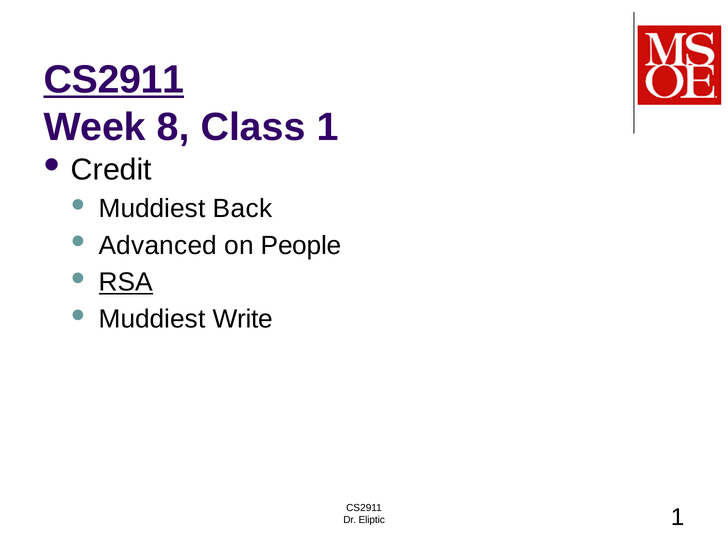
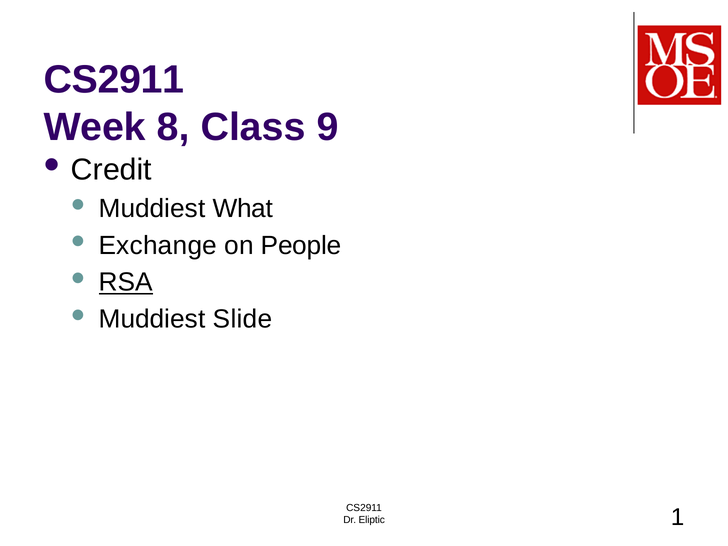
CS2911 underline: present -> none (114, 80)
Class 1: 1 -> 9 (328, 127)
Back: Back -> What (243, 209)
Advanced: Advanced -> Exchange (158, 245)
Write: Write -> Slide (243, 319)
